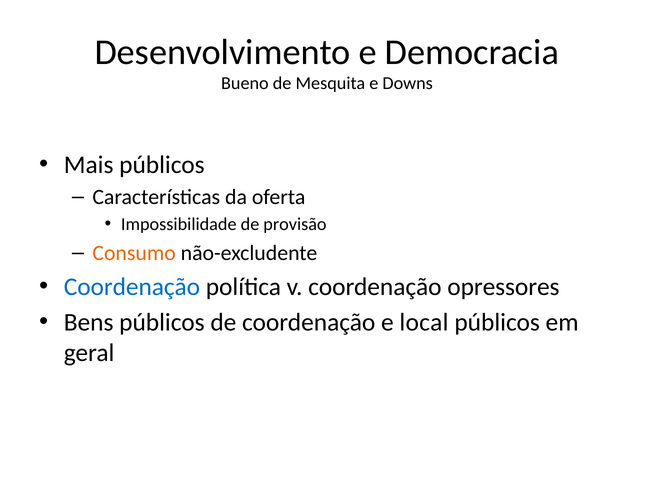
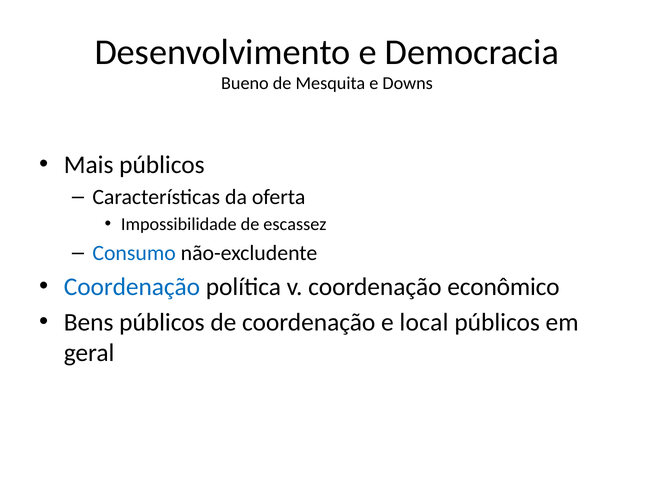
provisão: provisão -> escassez (295, 225)
Consumo colour: orange -> blue (134, 253)
opressores: opressores -> econômico (503, 287)
